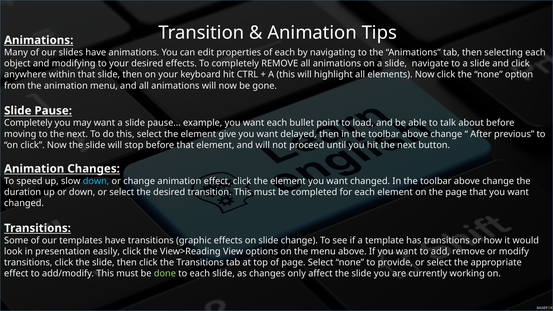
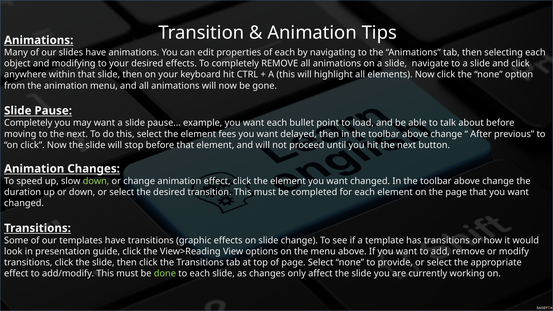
give: give -> fees (227, 134)
down colour: light blue -> light green (96, 181)
easily: easily -> guide (106, 252)
